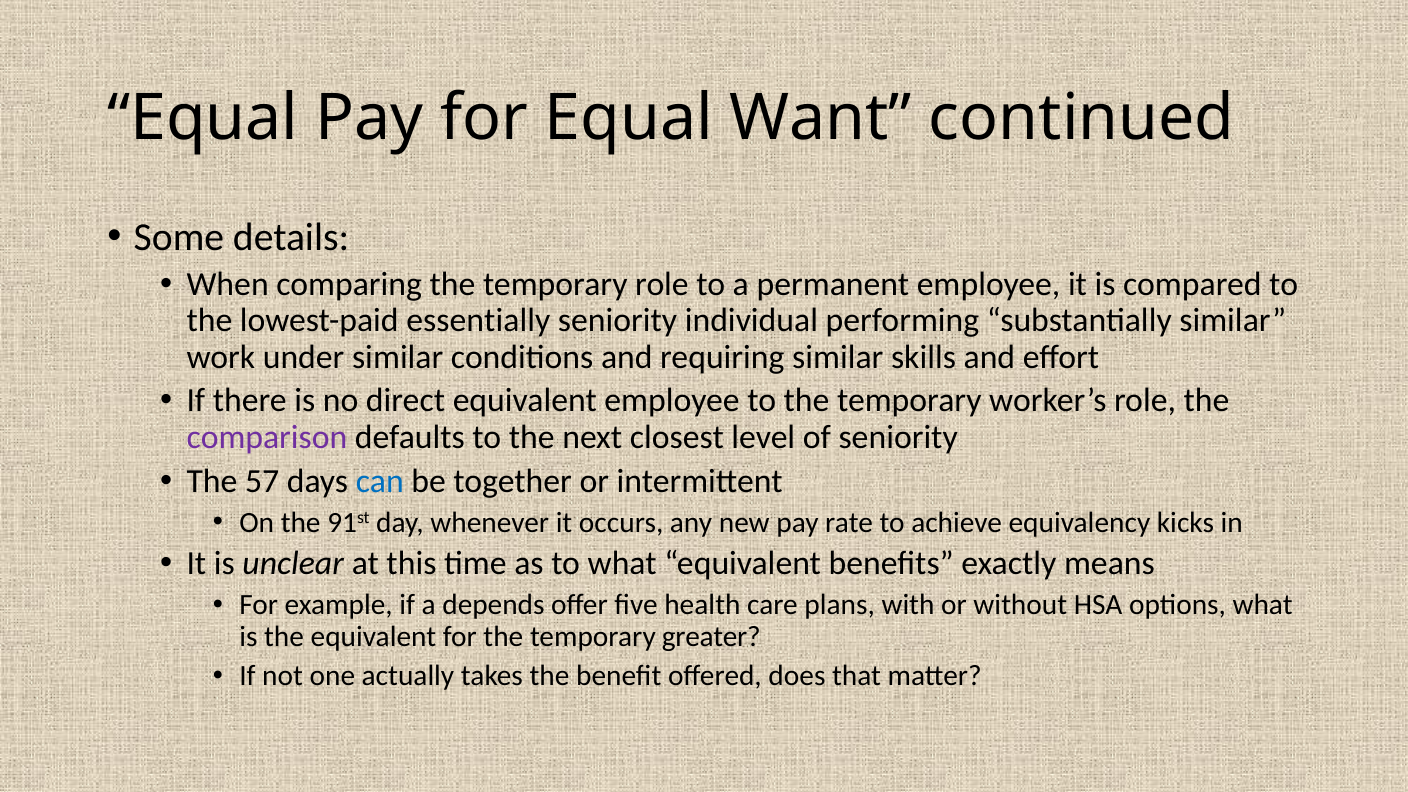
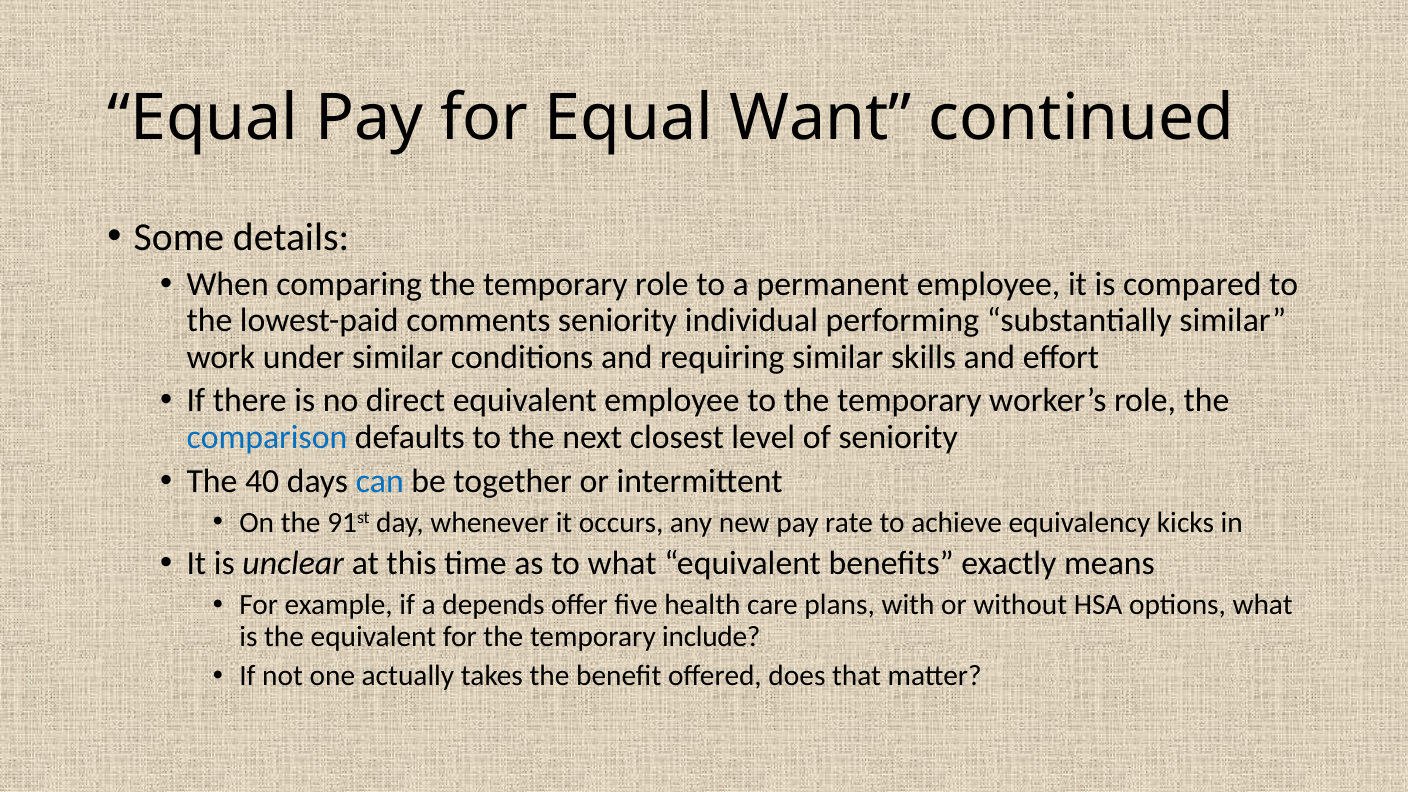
essentially: essentially -> comments (478, 321)
comparison colour: purple -> blue (267, 437)
57: 57 -> 40 (262, 481)
greater: greater -> include (711, 637)
